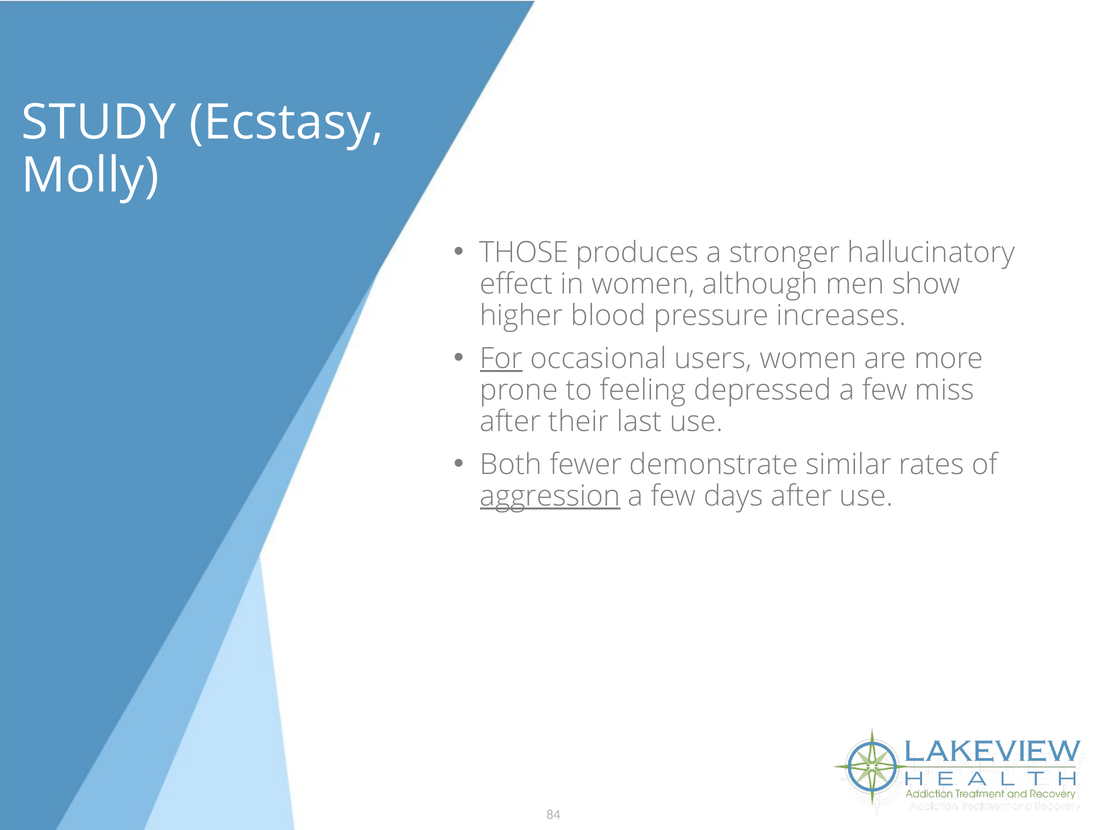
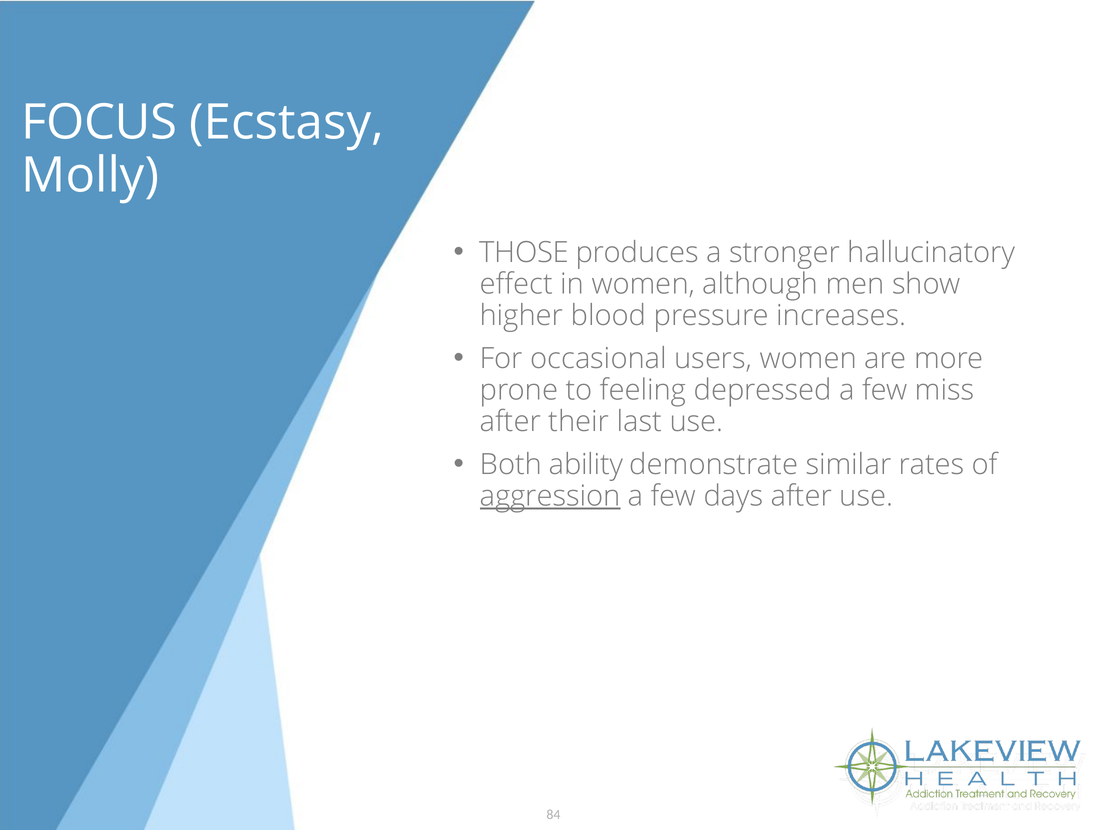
STUDY: STUDY -> FOCUS (99, 122)
For underline: present -> none (501, 359)
fewer: fewer -> ability (586, 465)
